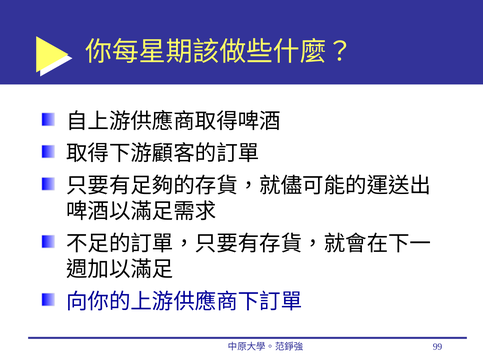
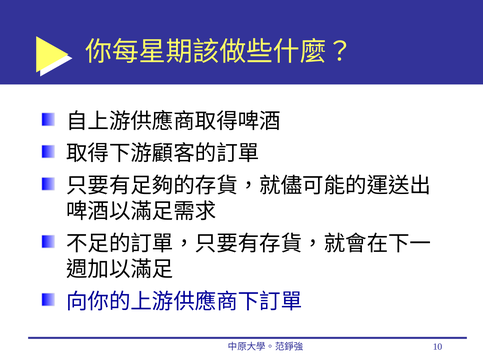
99: 99 -> 10 (437, 347)
